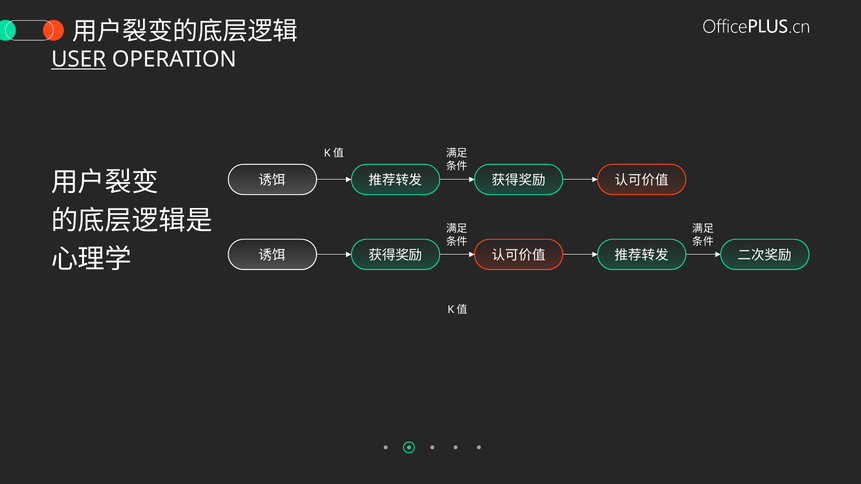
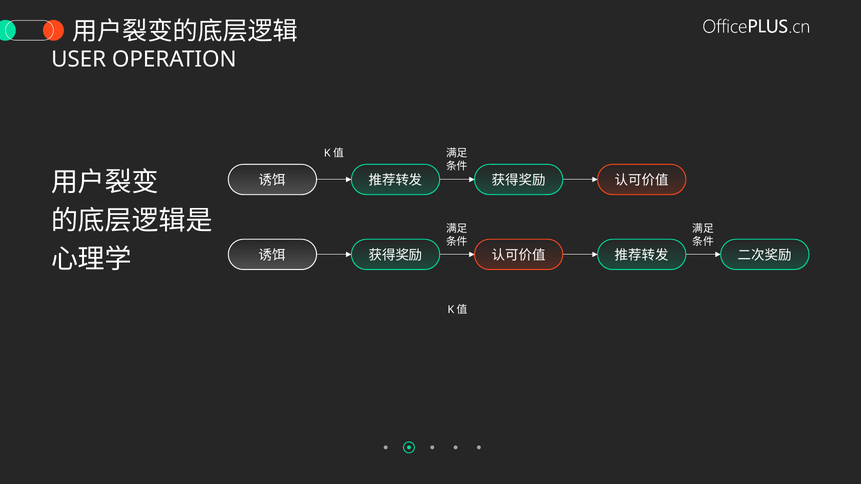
USER underline: present -> none (79, 59)
